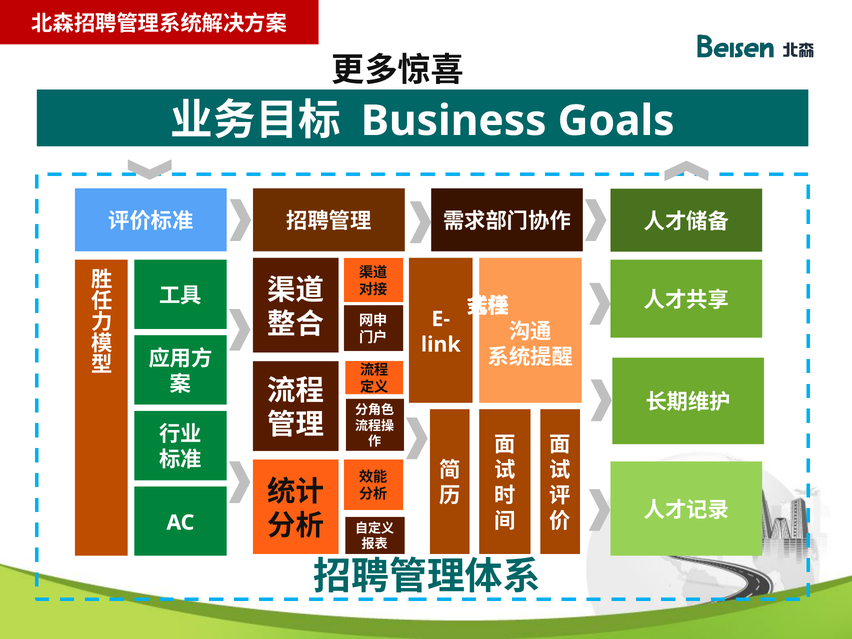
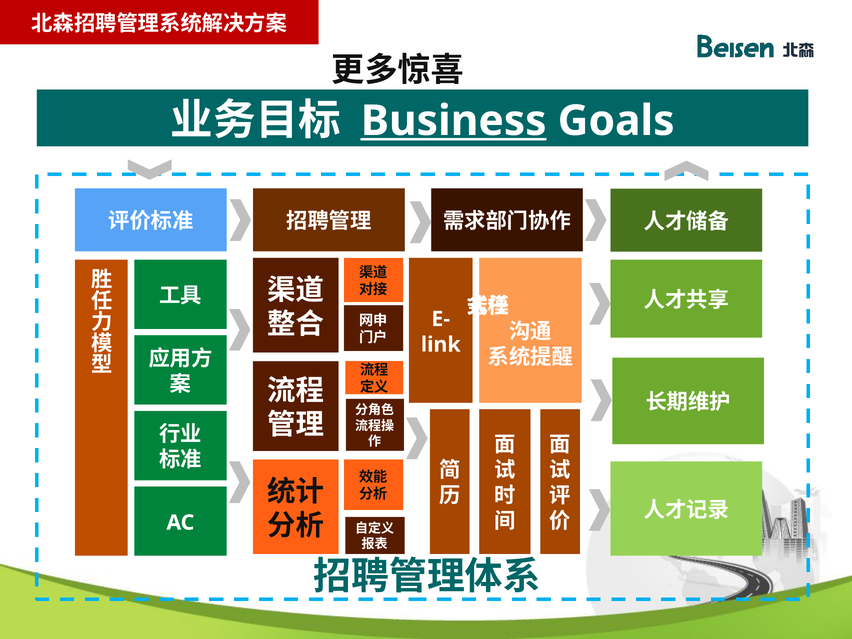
Business underline: none -> present (454, 121)
